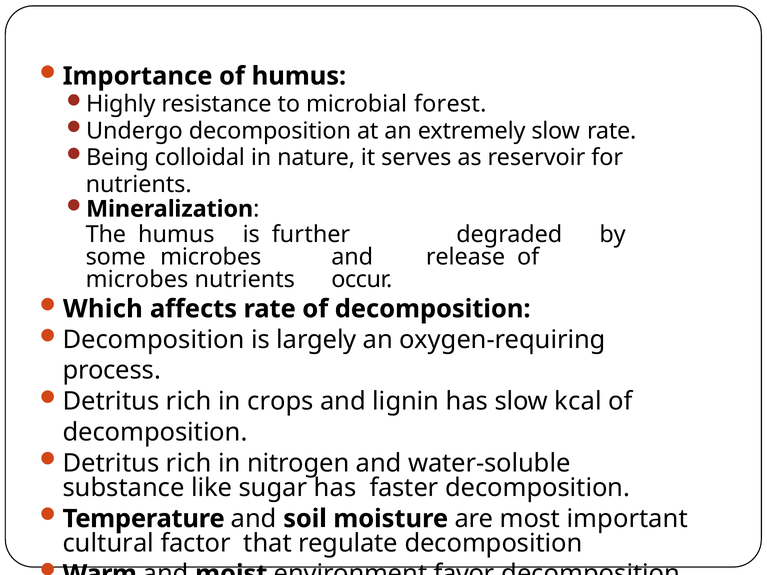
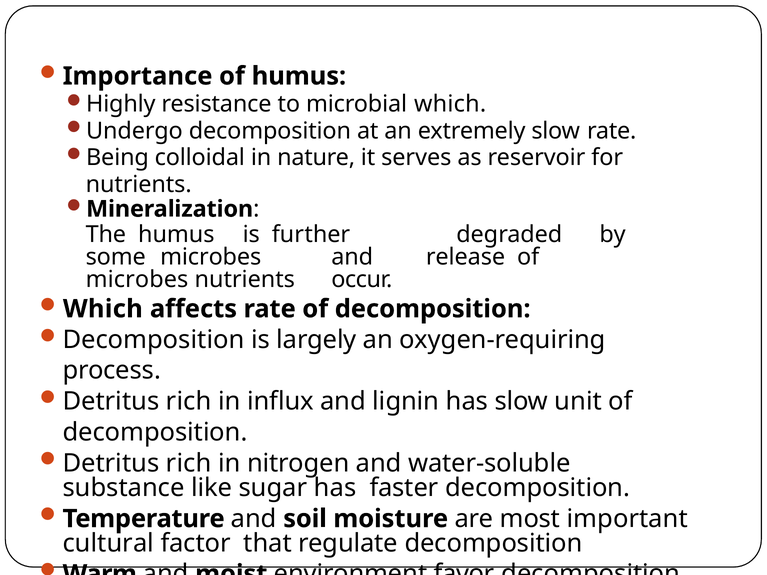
microbial forest: forest -> which (450, 104)
crops: crops -> influx (281, 402)
kcal: kcal -> unit (578, 402)
